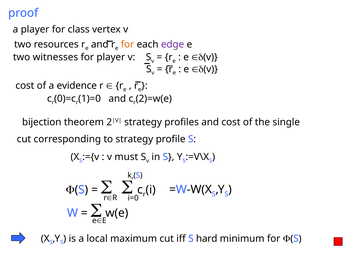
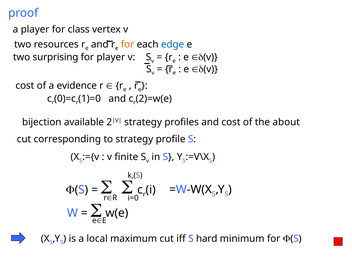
edge colour: purple -> blue (173, 44)
witnesses: witnesses -> surprising (55, 57)
theorem: theorem -> available (84, 122)
single: single -> about (286, 122)
must: must -> finite (126, 157)
